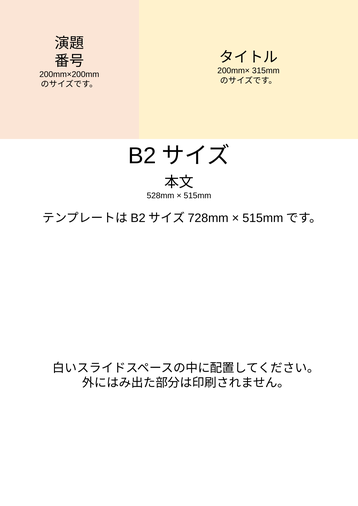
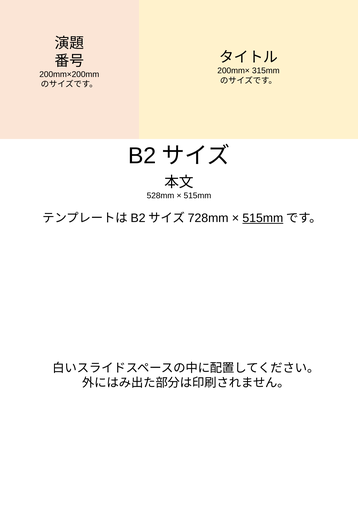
515mm underline: none -> present (263, 218)
